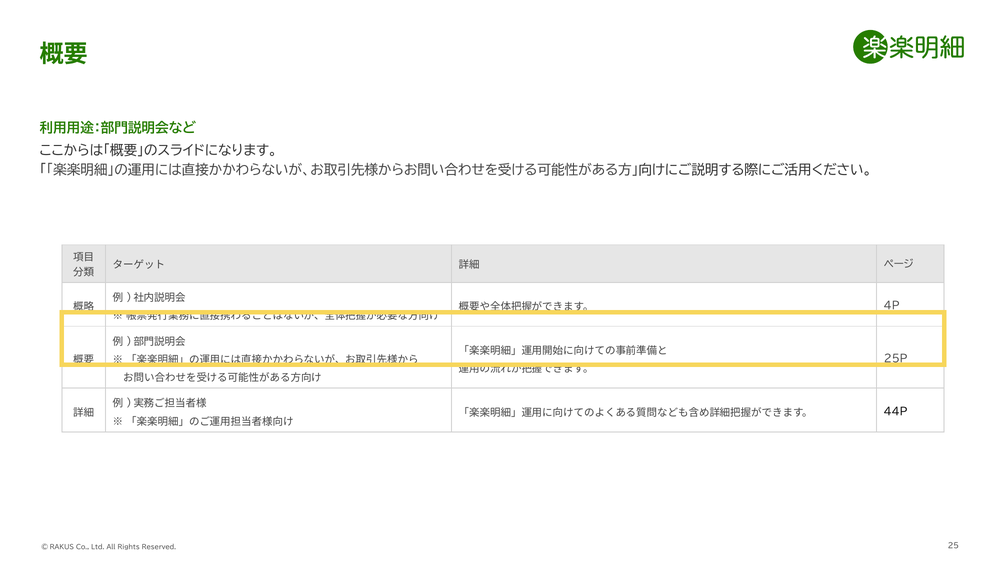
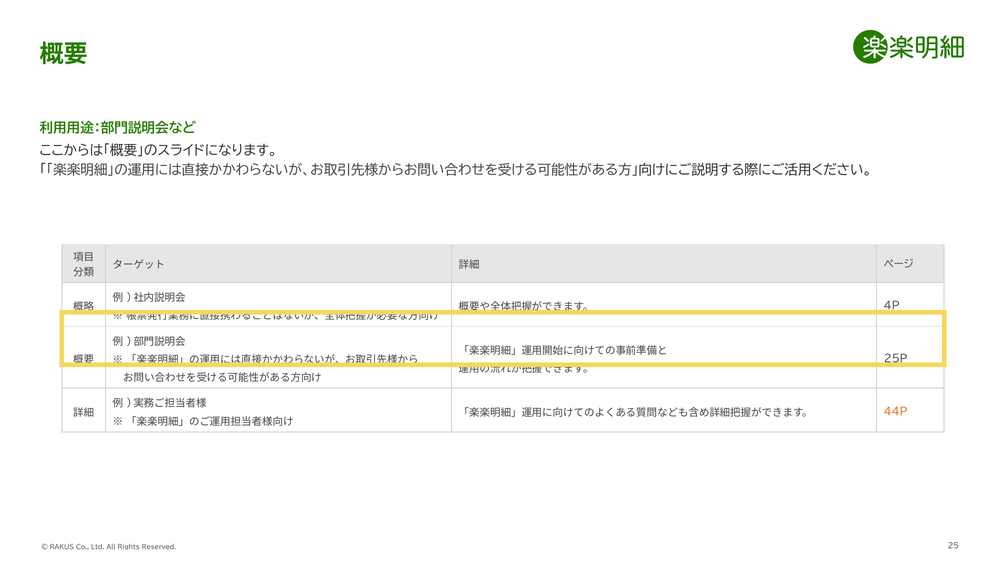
44P colour: black -> orange (896, 411)
